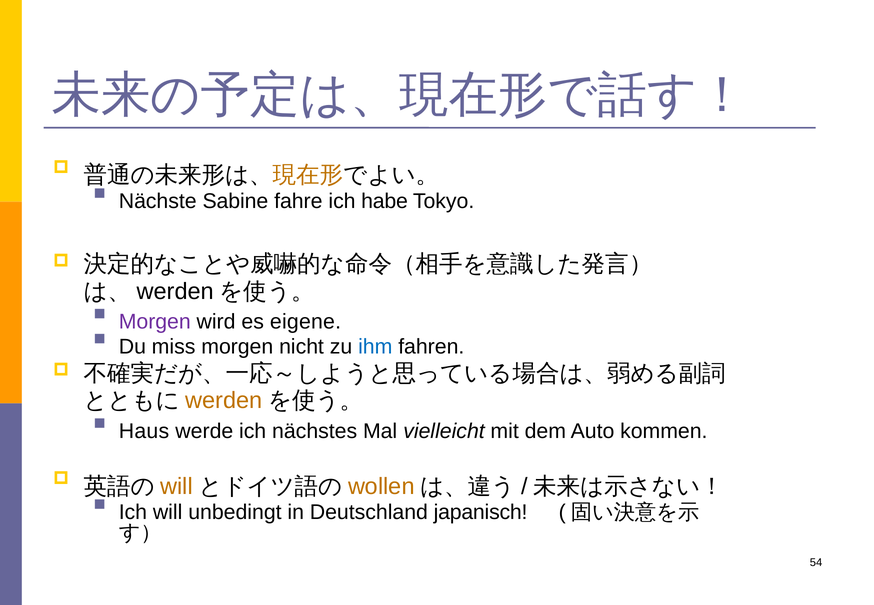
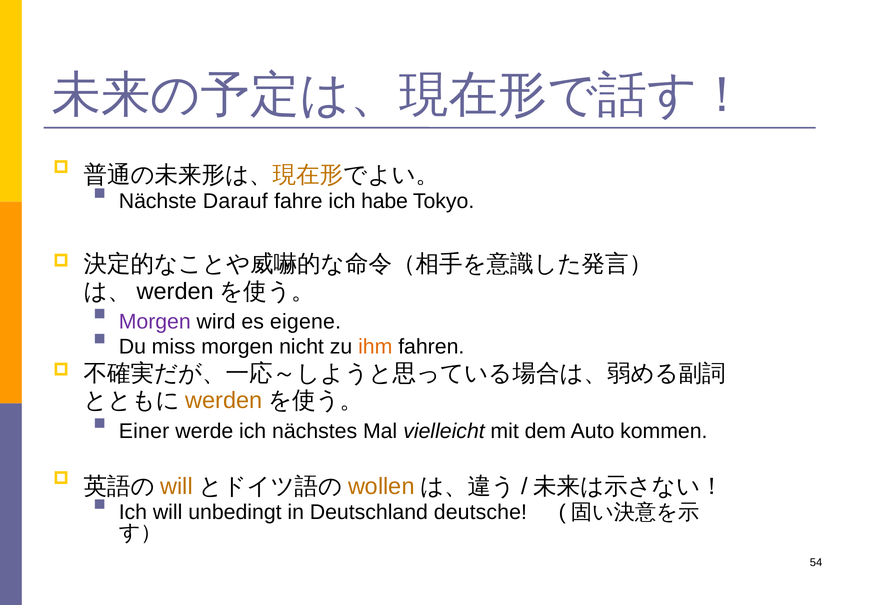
Sabine: Sabine -> Darauf (235, 201)
ihm colour: blue -> orange (375, 347)
Haus: Haus -> Einer (144, 431)
japanisch: japanisch -> deutsche (480, 512)
